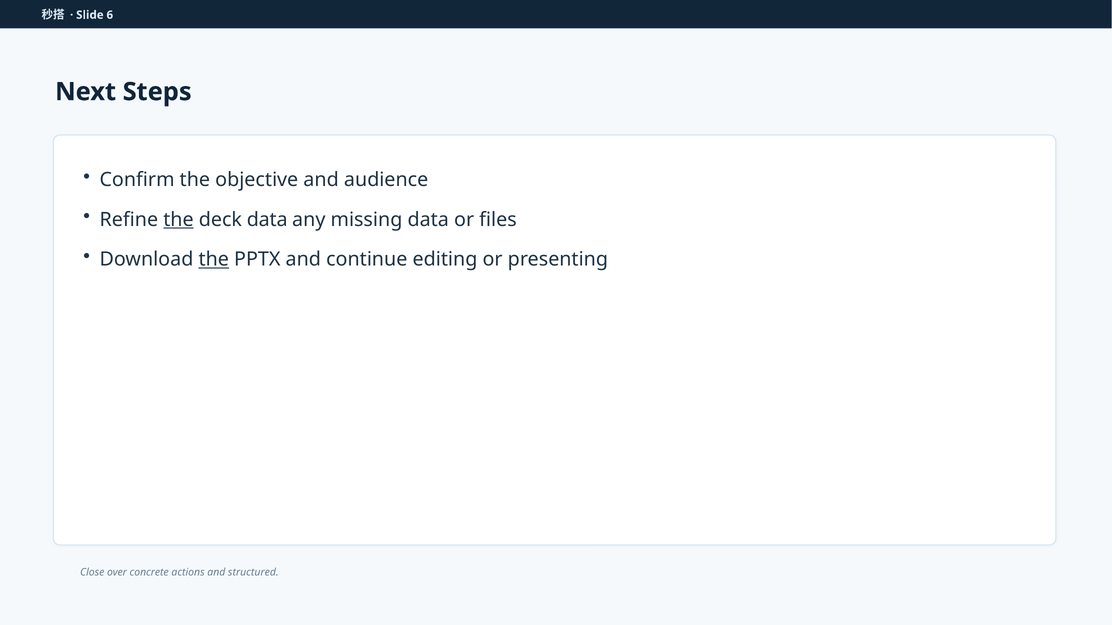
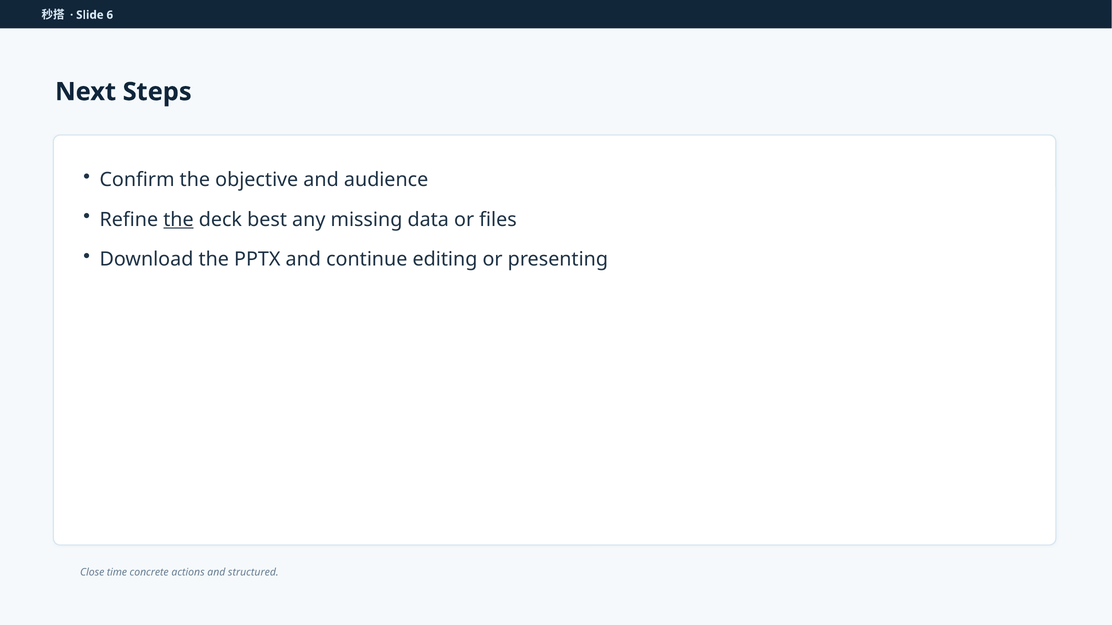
deck data: data -> best (267, 220)
the underline: present -> none (214, 260)
over: over -> time (117, 573)
